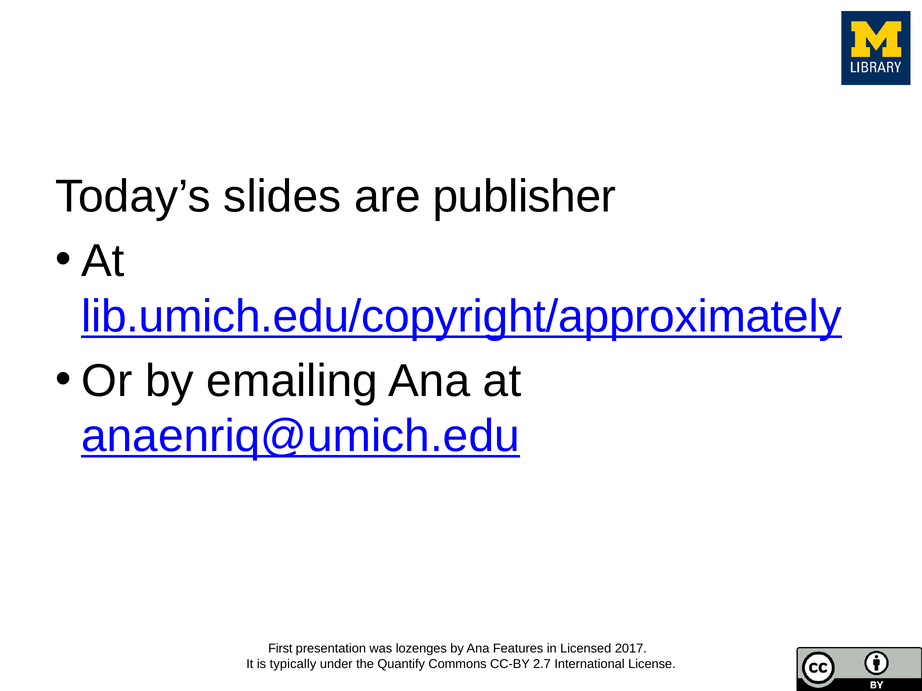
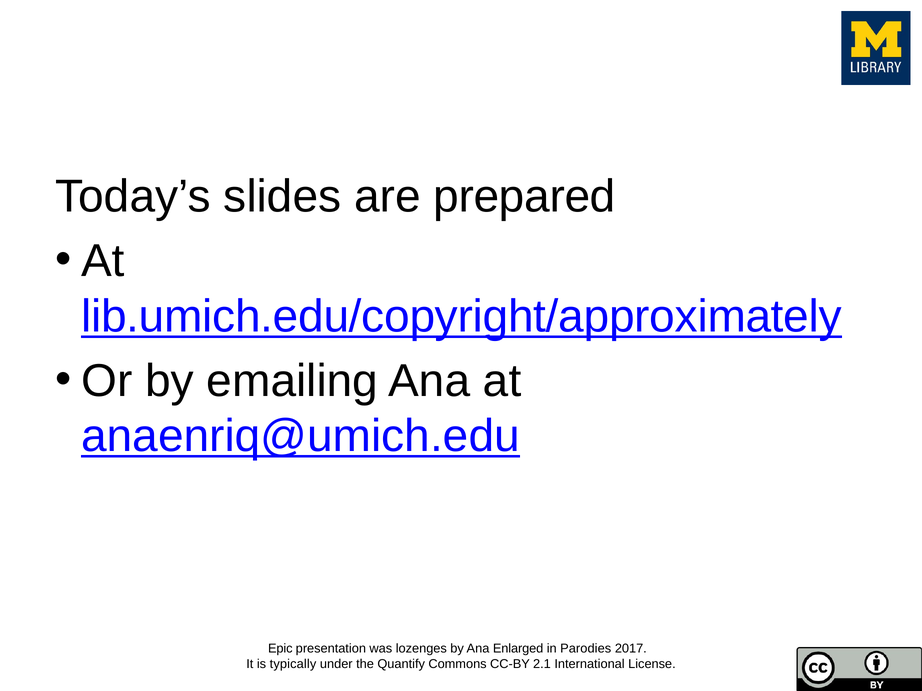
publisher: publisher -> prepared (524, 197)
First: First -> Epic (280, 649)
Features: Features -> Enlarged (518, 649)
Licensed: Licensed -> Parodies (586, 649)
2.7: 2.7 -> 2.1 (542, 665)
